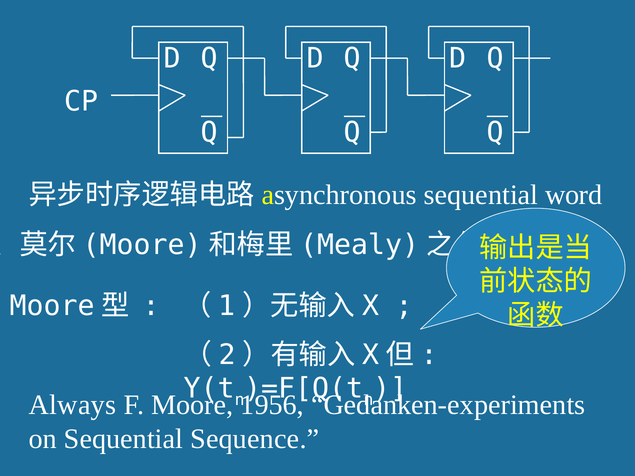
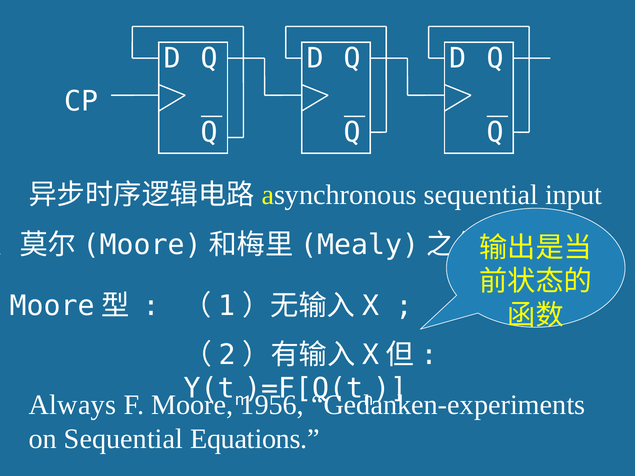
word: word -> input (574, 195)
Sequence: Sequence -> Equations (255, 439)
